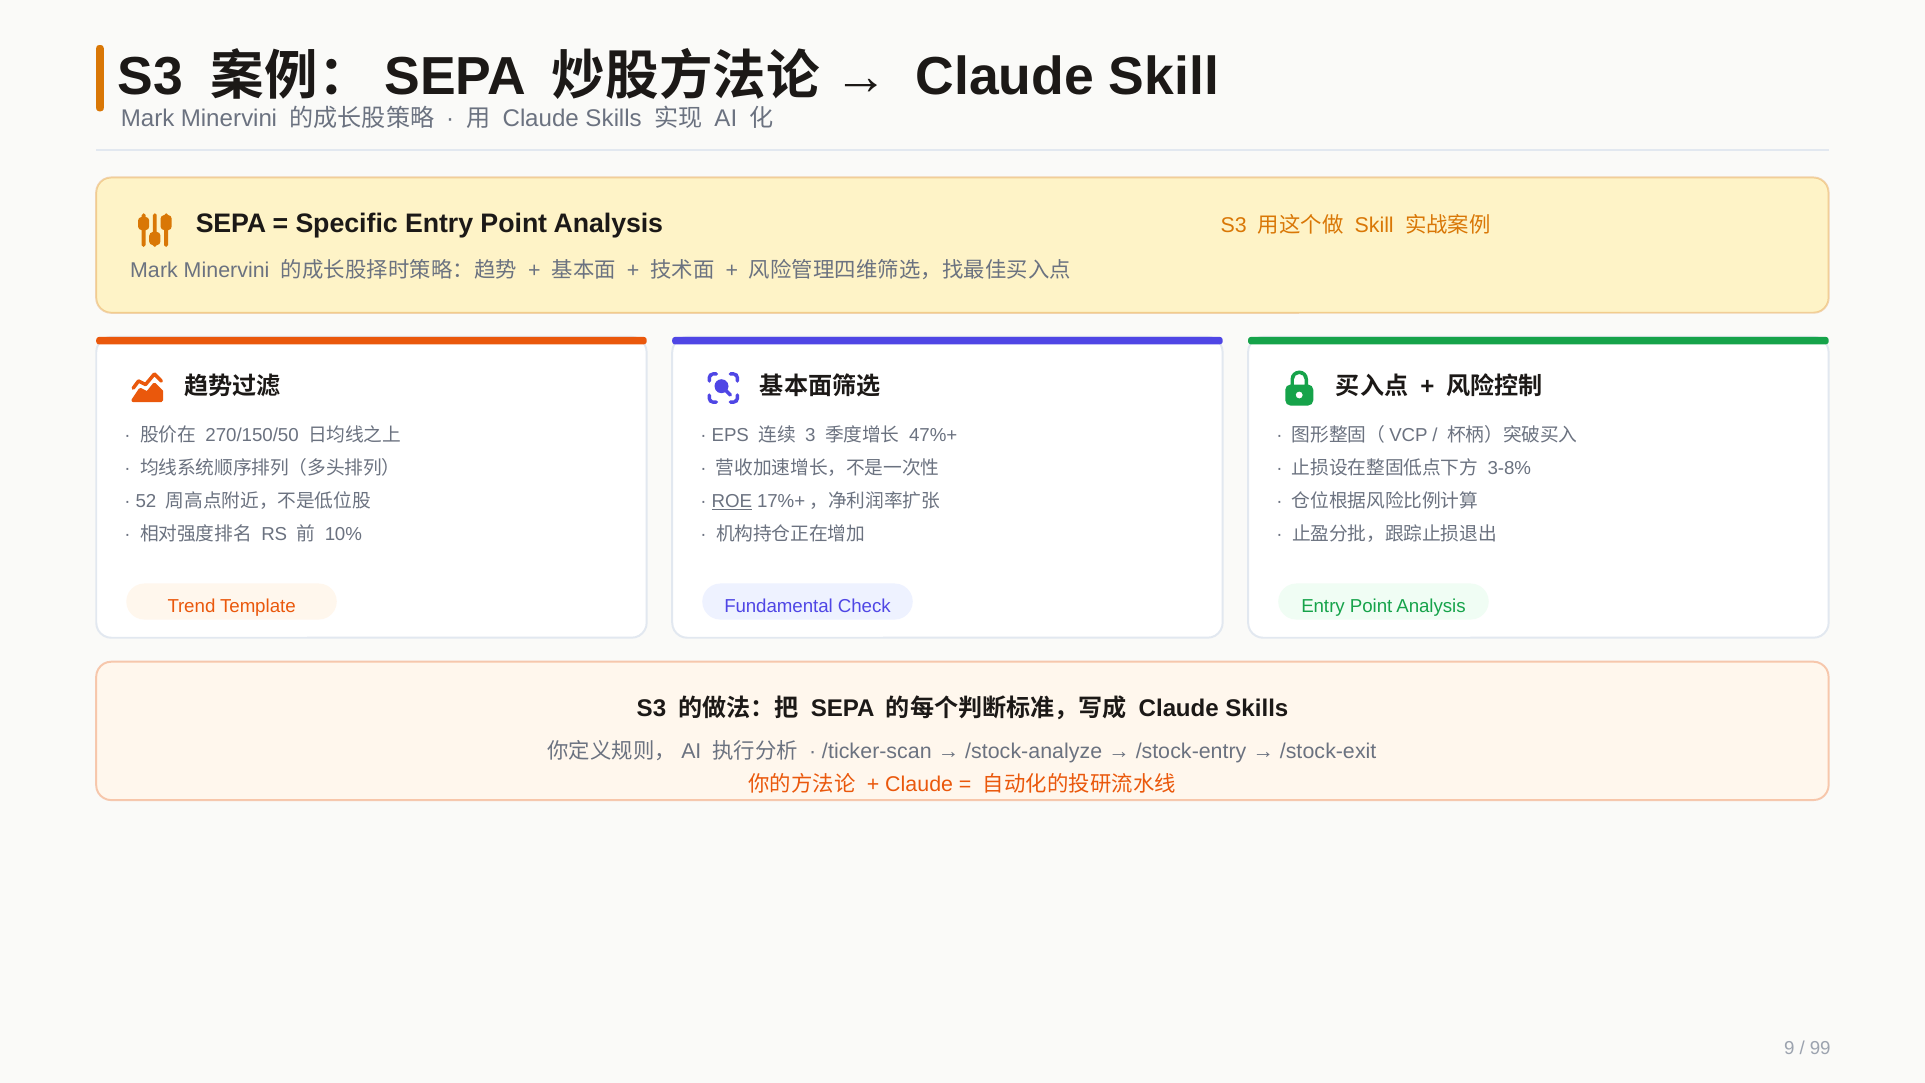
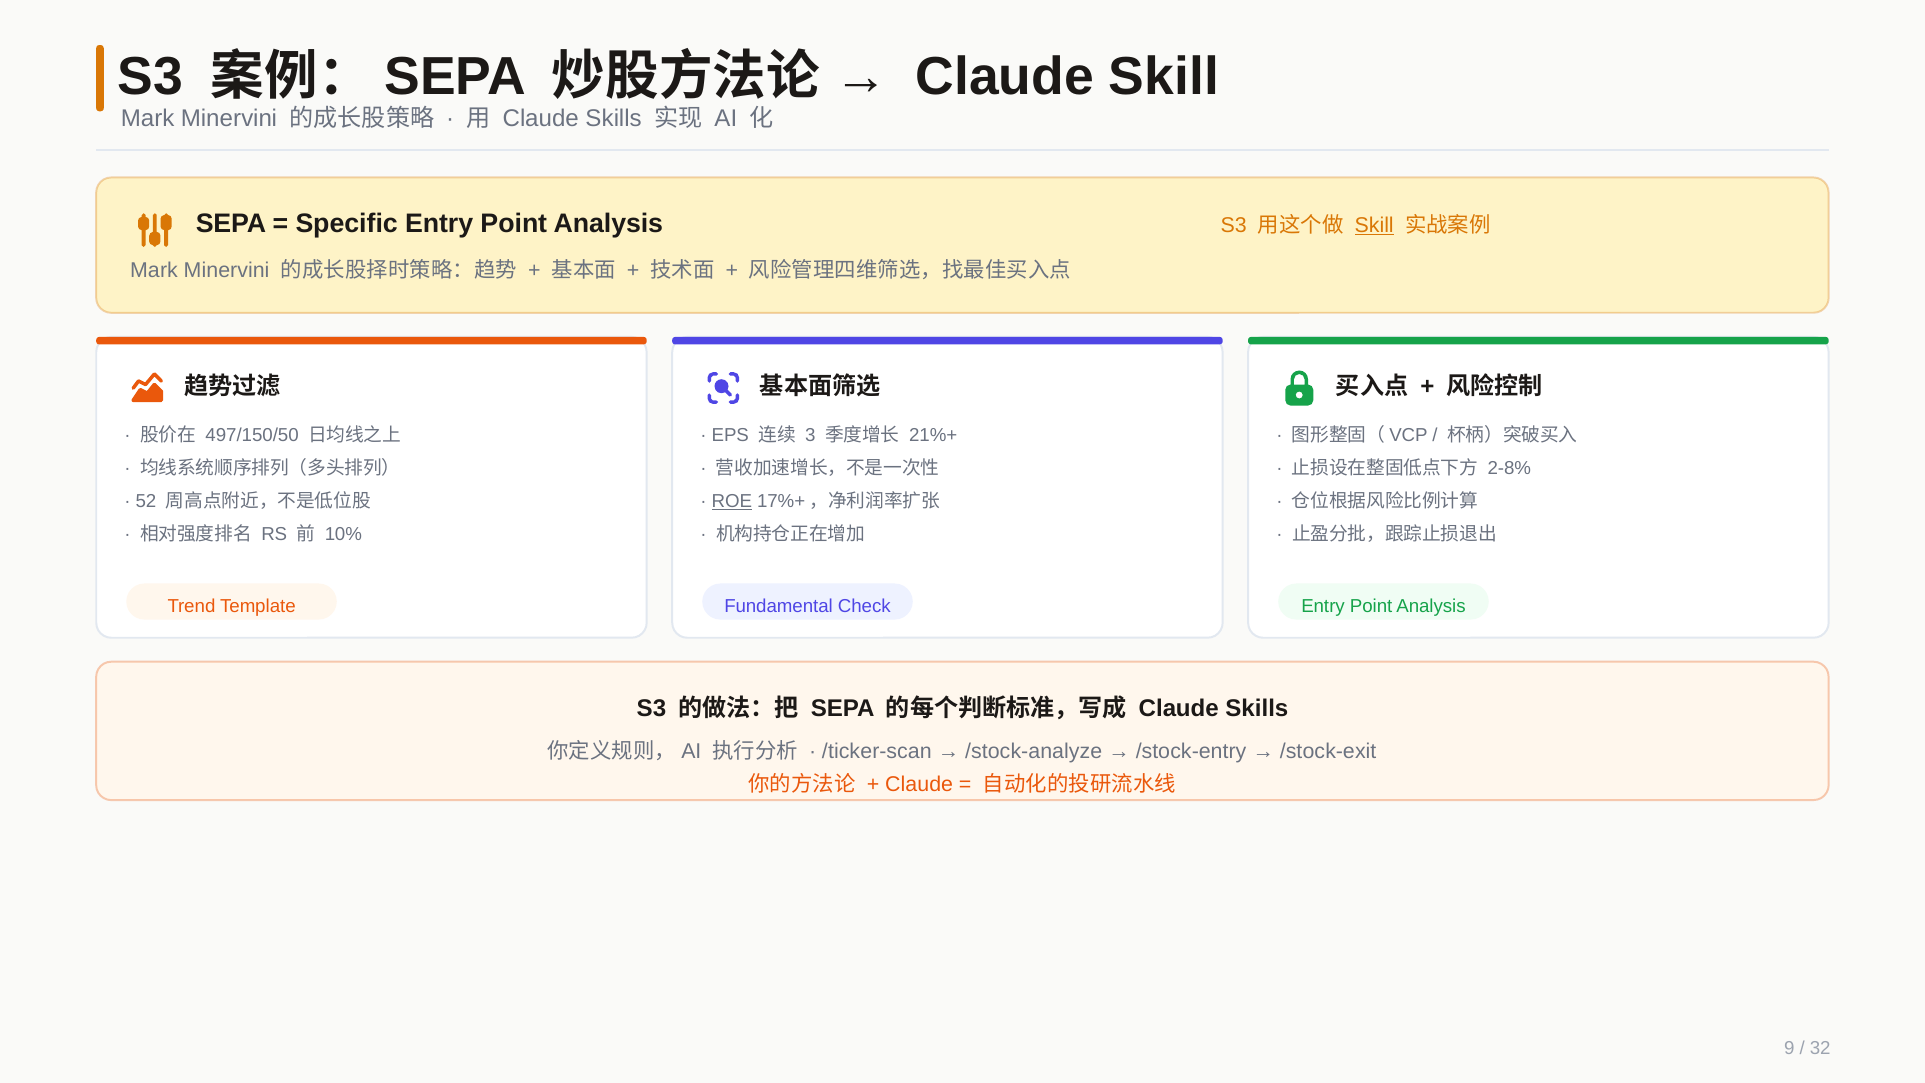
Skill underline: none -> present (1374, 225)
270/150/50: 270/150/50 -> 497/150/50 (252, 435)
47%+: 47%+ -> 21%+ (933, 435)
3-8%: 3-8% -> 2-8% (1509, 468)
99: 99 -> 32 (1820, 1049)
